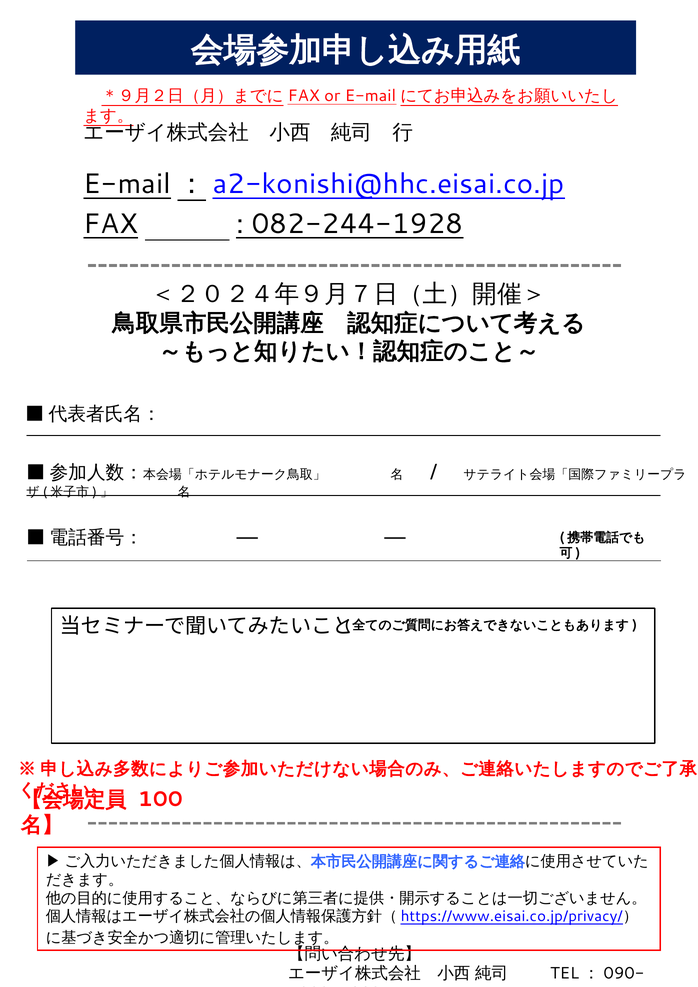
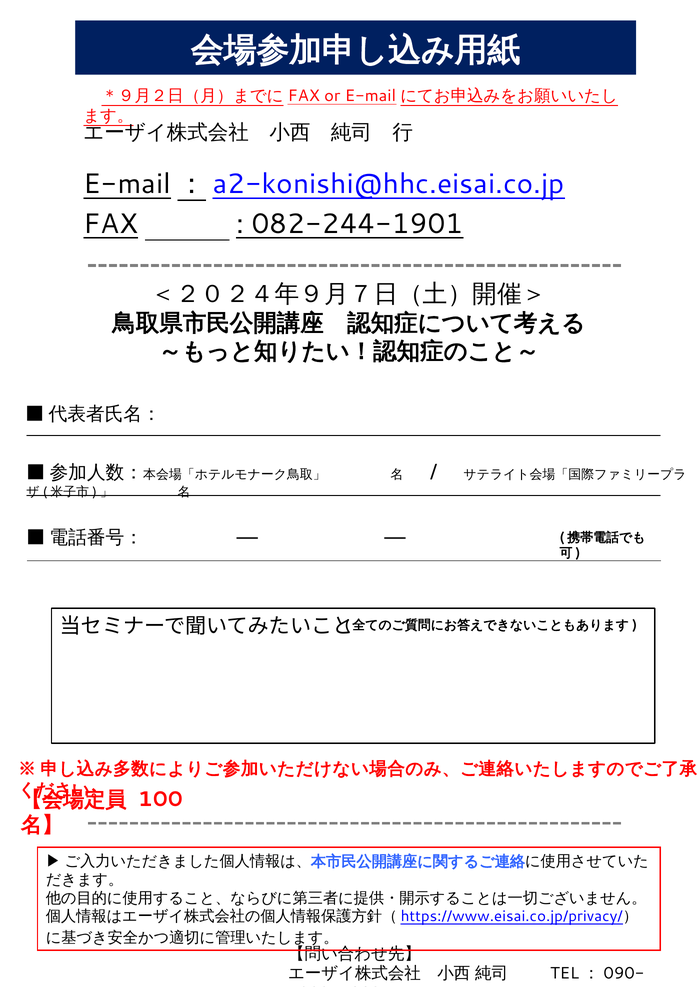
082-244-1928: 082-244-1928 -> 082-244-1901 (357, 224)
